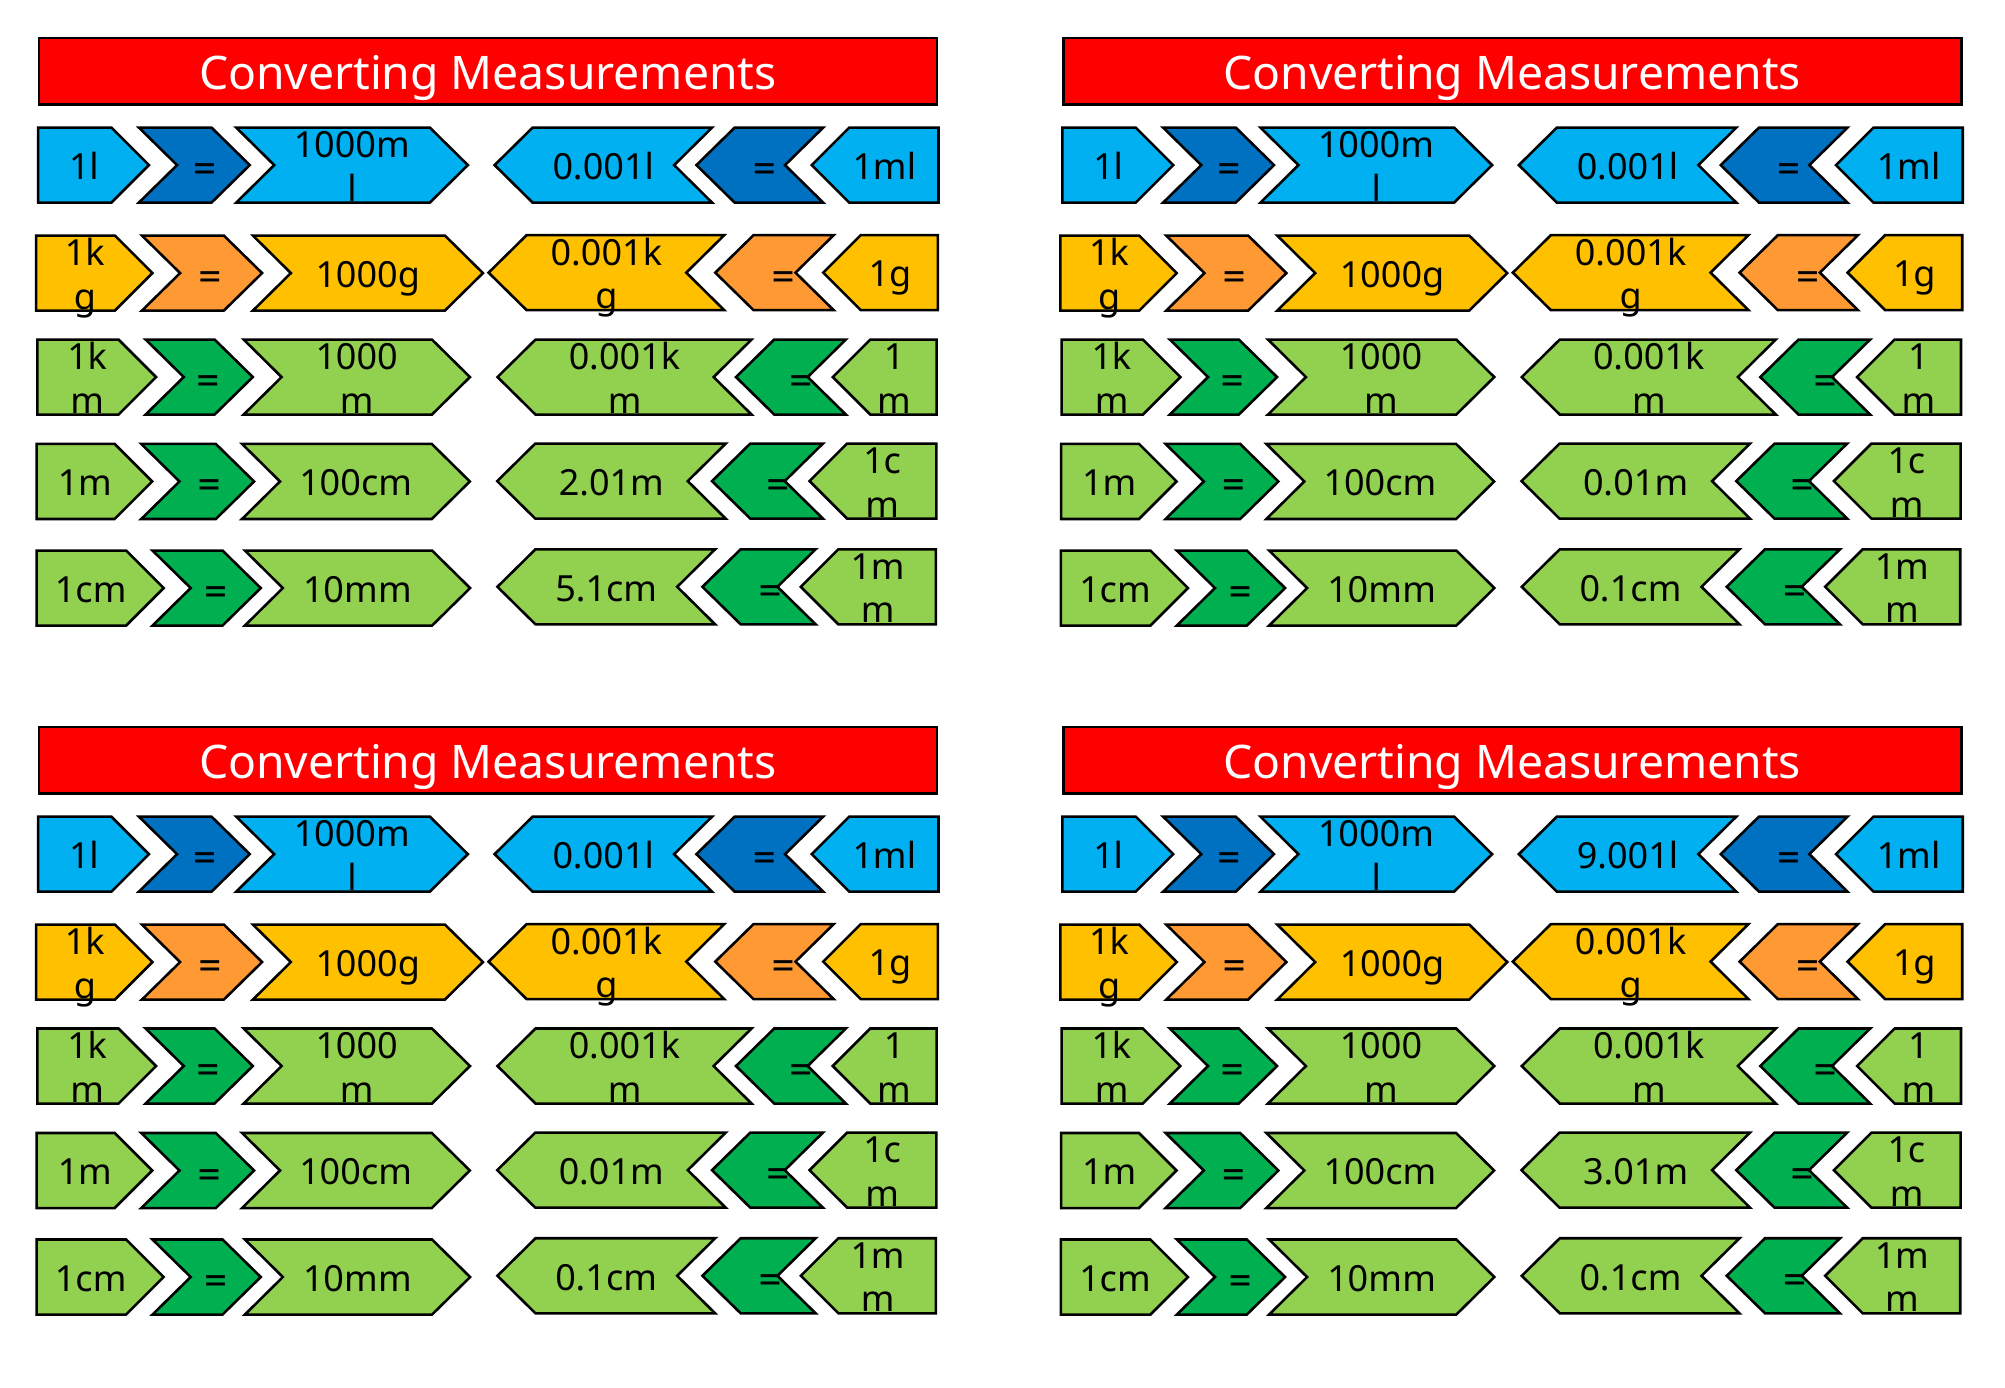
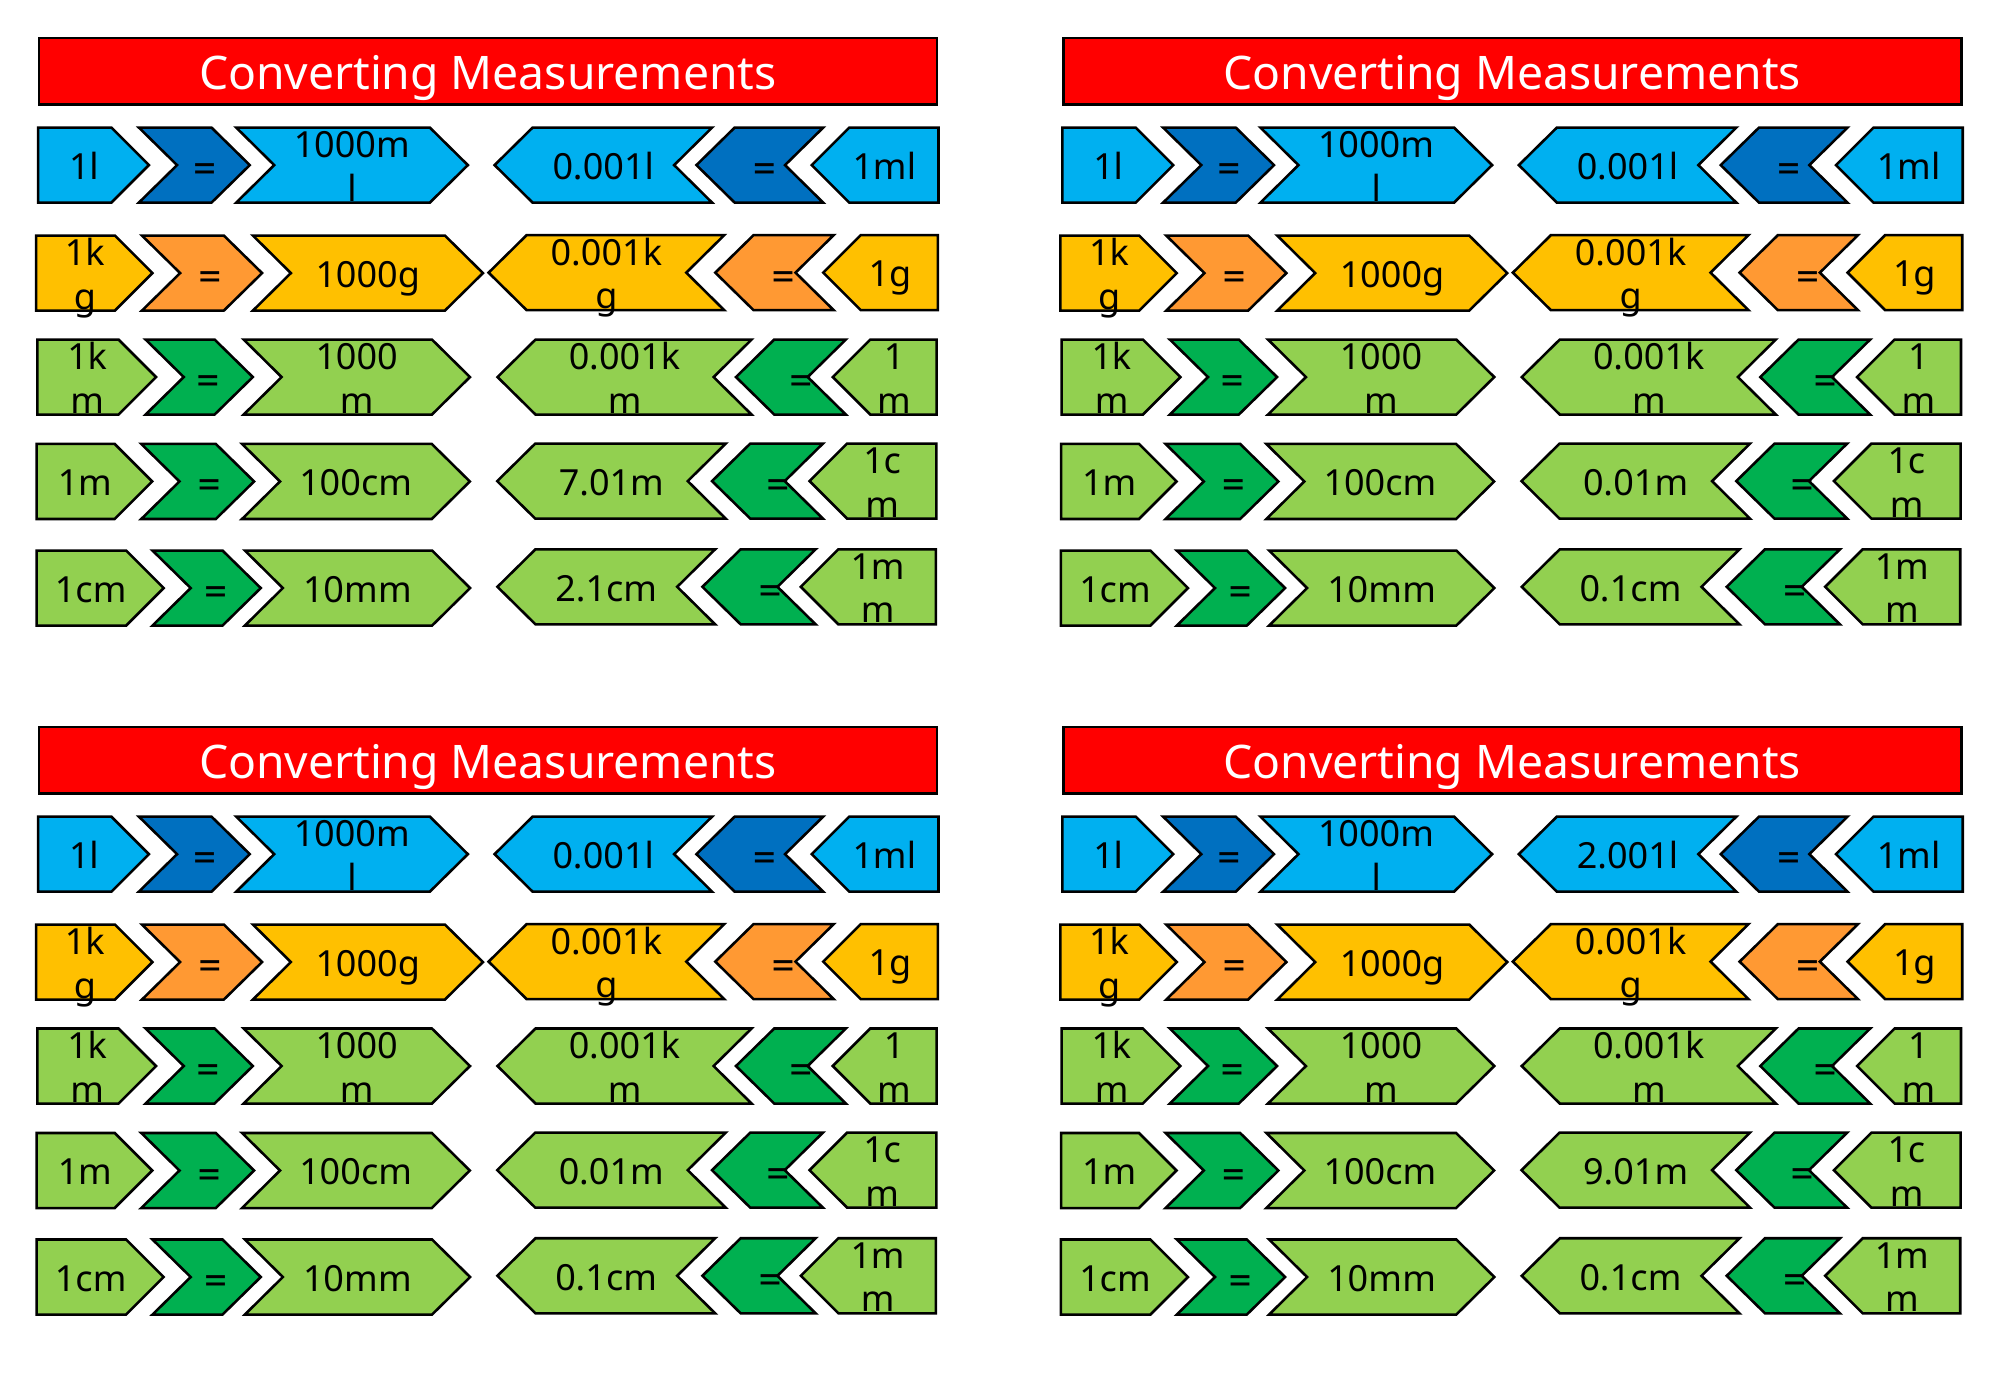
2.01m: 2.01m -> 7.01m (611, 484)
5.1cm: 5.1cm -> 2.1cm (606, 589)
9.001l: 9.001l -> 2.001l (1628, 857)
3.01m: 3.01m -> 9.01m (1636, 1173)
